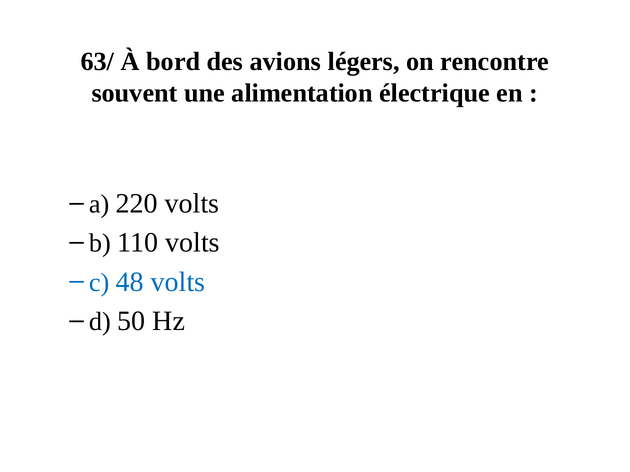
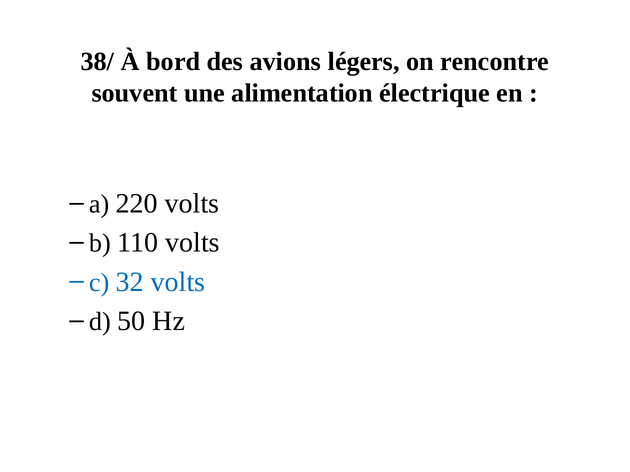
63/: 63/ -> 38/ (97, 62)
48: 48 -> 32 (130, 282)
